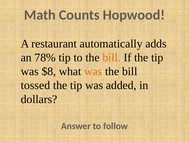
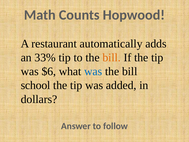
78%: 78% -> 33% (45, 57)
$8: $8 -> $6 (49, 71)
was colour: orange -> blue (93, 71)
tossed: tossed -> school (36, 85)
